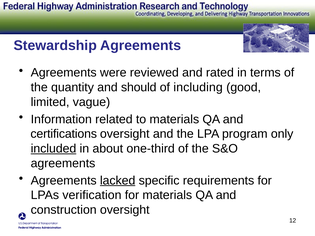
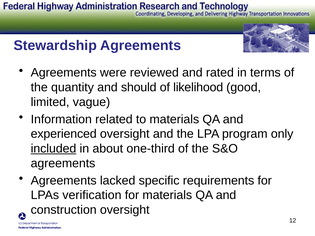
including: including -> likelihood (198, 87)
certifications: certifications -> experienced (64, 134)
lacked underline: present -> none (118, 181)
